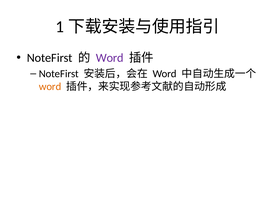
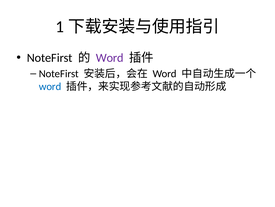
word colour: orange -> blue (50, 86)
